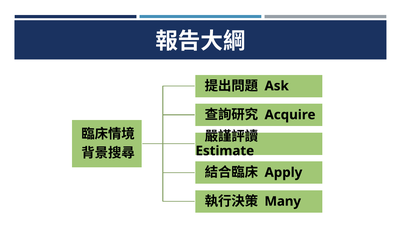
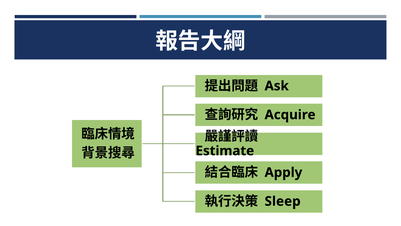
Many: Many -> Sleep (283, 201)
